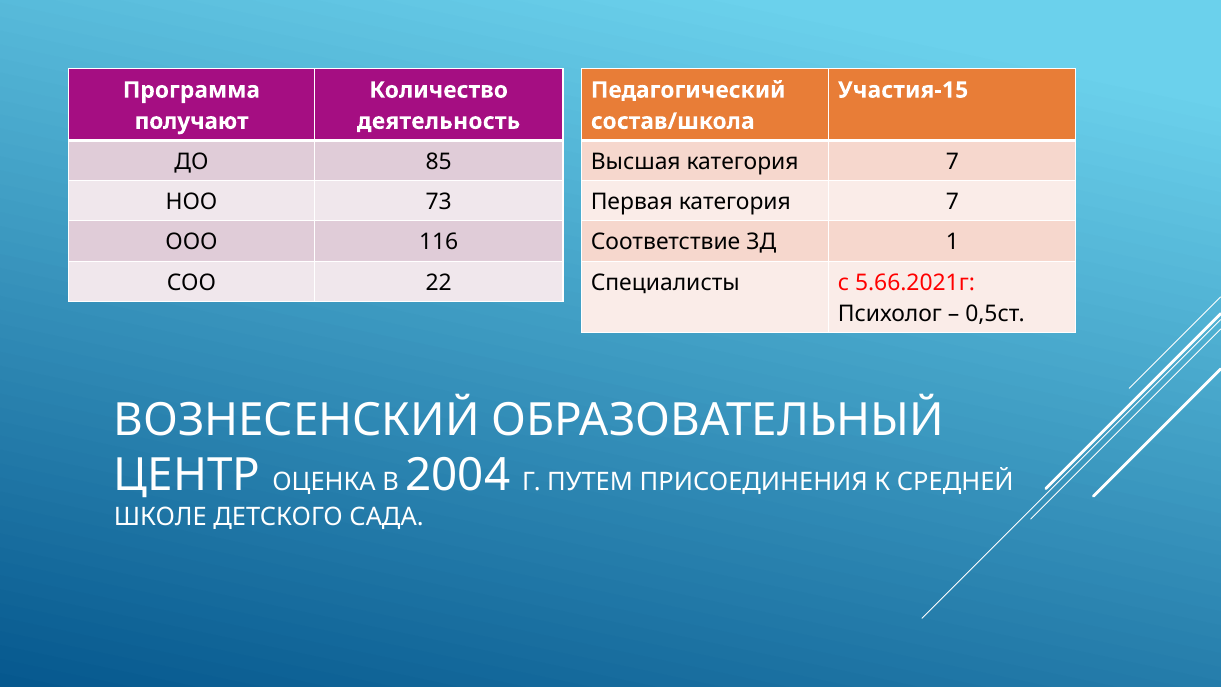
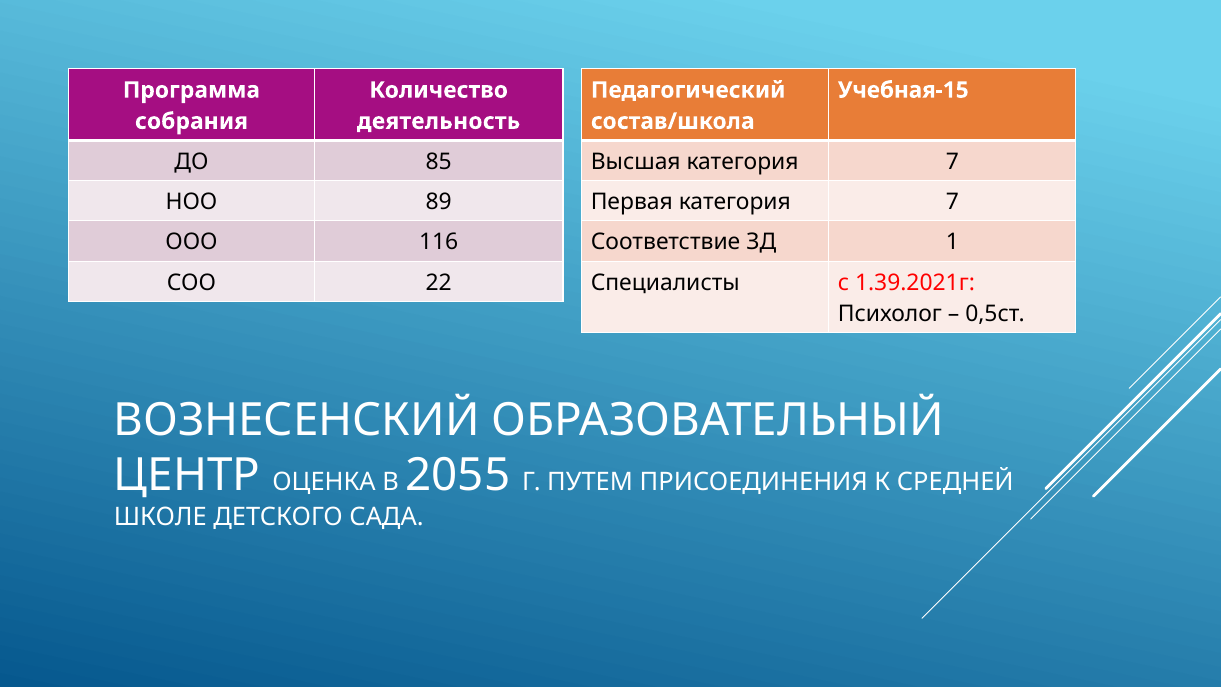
Участия-15: Участия-15 -> Учебная-15 (903, 90)
получают: получают -> собрания (191, 121)
73: 73 -> 89 (439, 202)
5.66.2021г: 5.66.2021г -> 1.39.2021г (915, 283)
2004: 2004 -> 2055 (458, 475)
